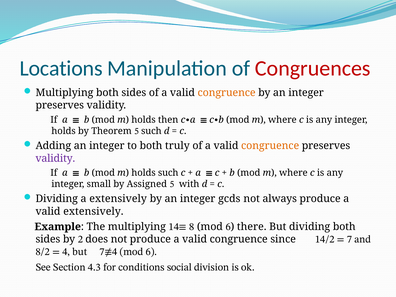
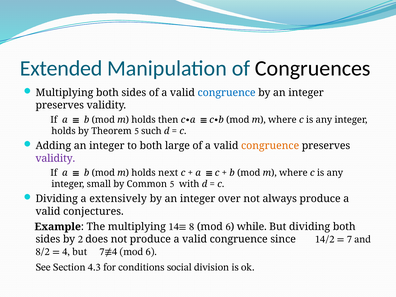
Locations: Locations -> Extended (61, 68)
Congruences colour: red -> black (313, 68)
congruence colour: orange -> blue (227, 93)
truly: truly -> large (177, 146)
holds such: such -> next (168, 173)
Assigned: Assigned -> Common (147, 184)
gcds: gcds -> over (229, 199)
valid extensively: extensively -> conjectures (93, 211)
there: there -> while (252, 227)
